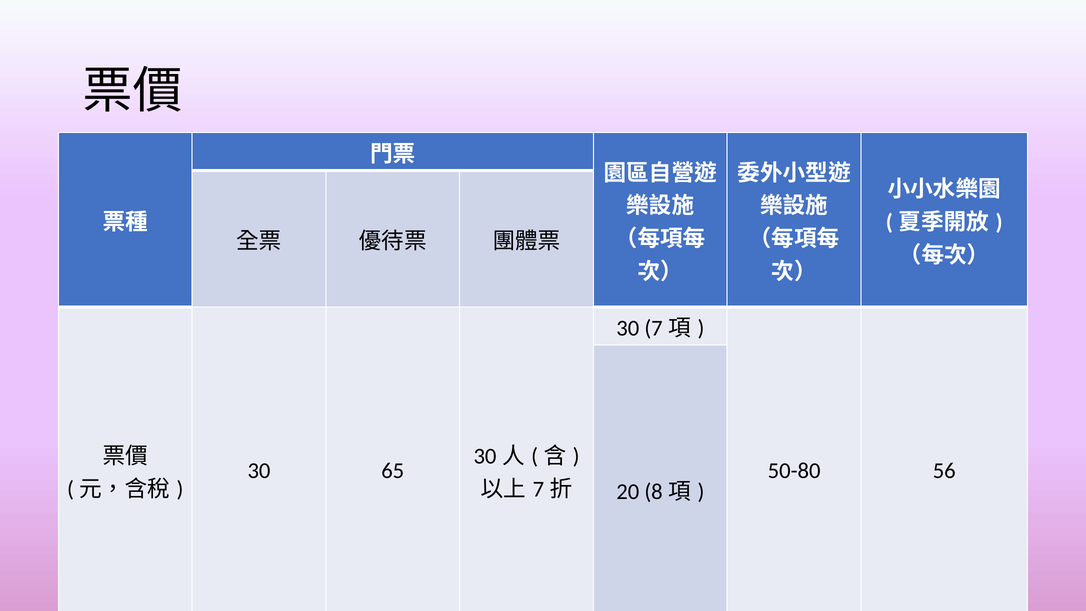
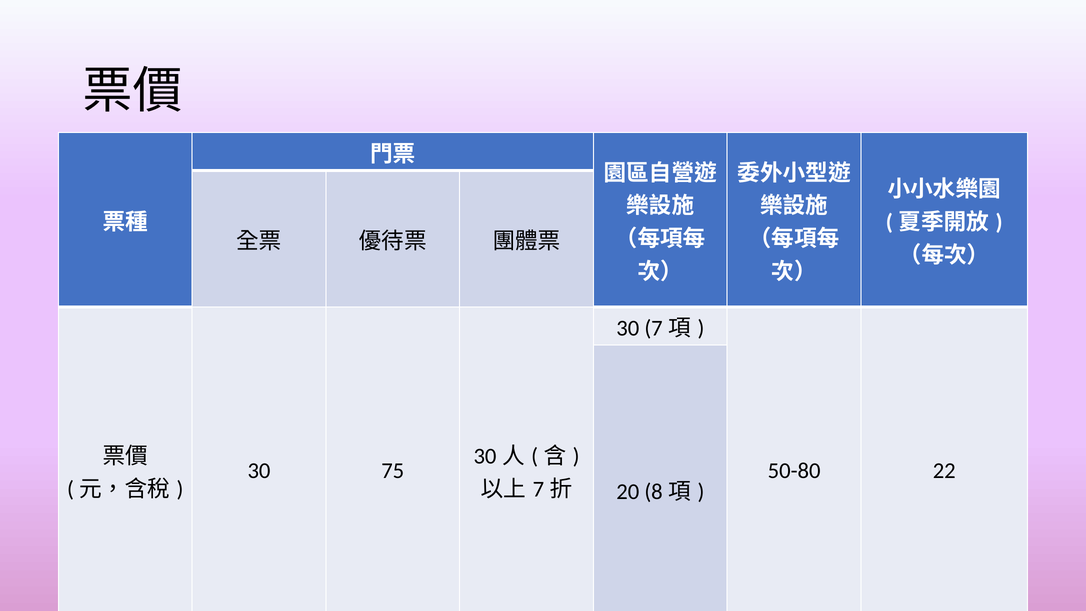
65: 65 -> 75 (393, 471)
56: 56 -> 22 (944, 471)
